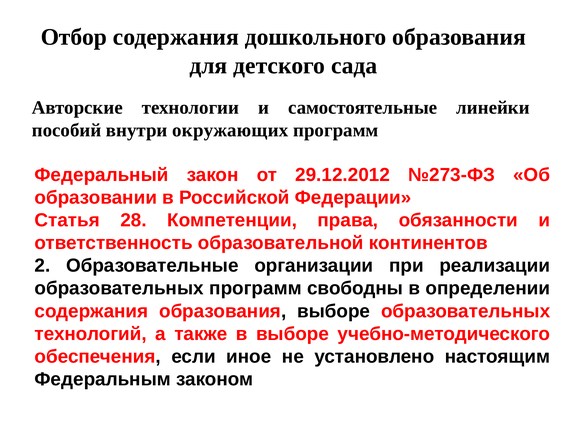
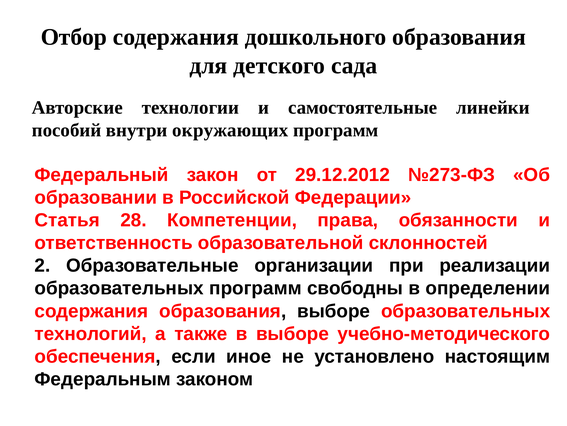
континентов: континентов -> склонностей (428, 243)
